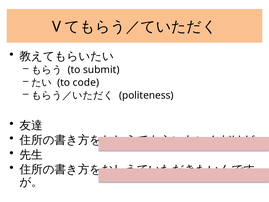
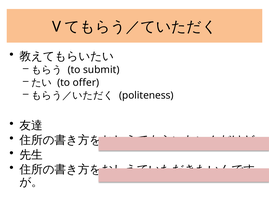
code: code -> offer (86, 82)
